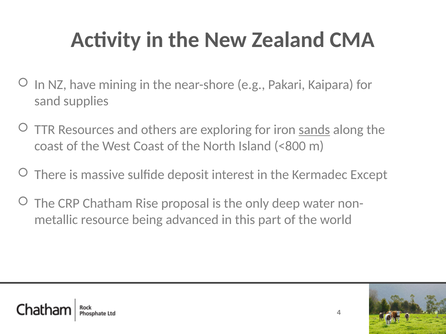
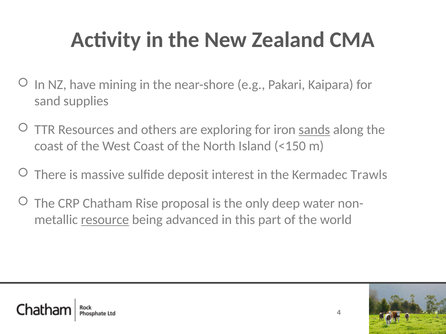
<800: <800 -> <150 (290, 146)
Except: Except -> Trawls (369, 175)
resource underline: none -> present (105, 220)
